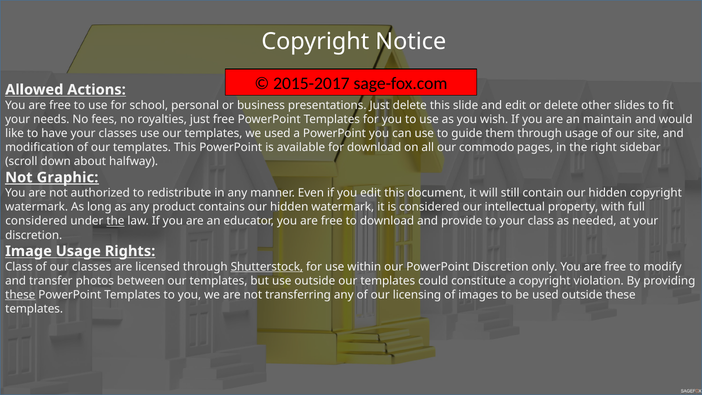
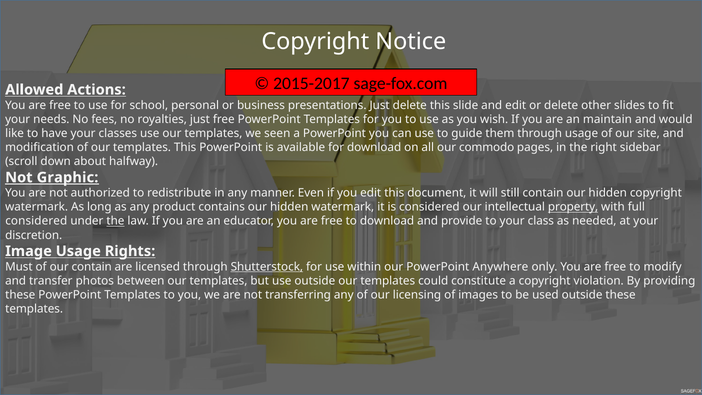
we used: used -> seen (277, 133)
property underline: none -> present (573, 207)
Class: Class -> Must (19, 267)
our classes: classes -> contain (92, 267)
PowerPoint Discretion: Discretion -> Anywhere (500, 267)
these underline: present -> none (20, 295)
